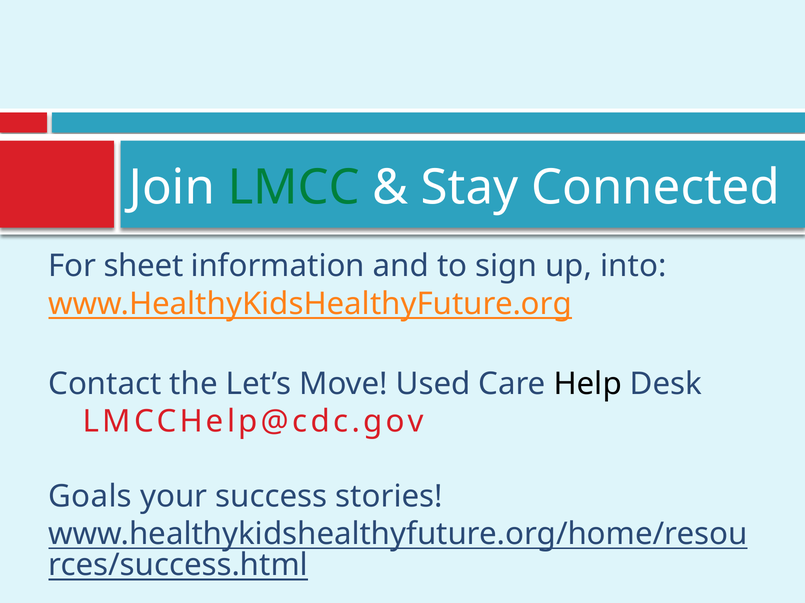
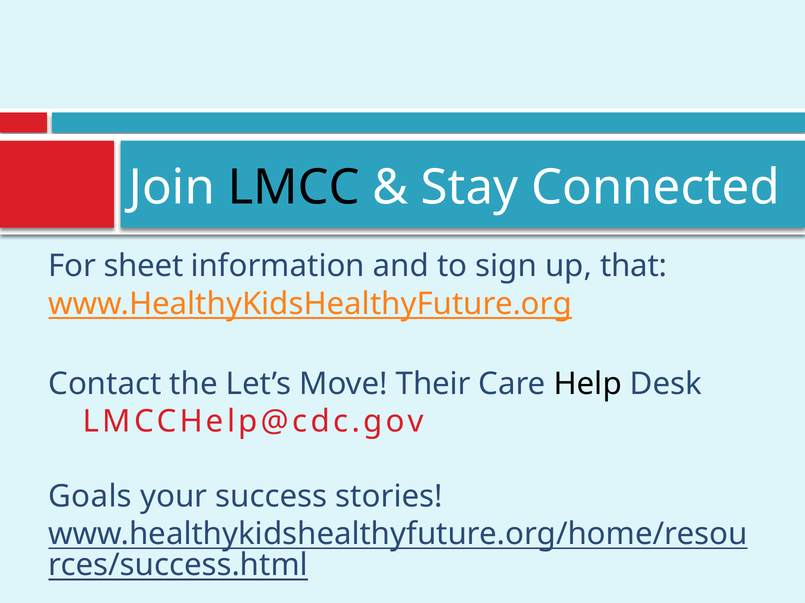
LMCC colour: green -> black (294, 188)
into: into -> that (634, 267)
Used: Used -> Their (433, 384)
